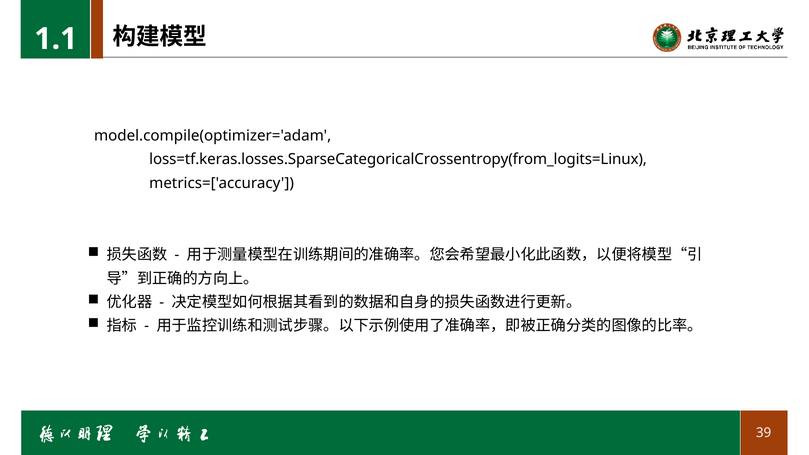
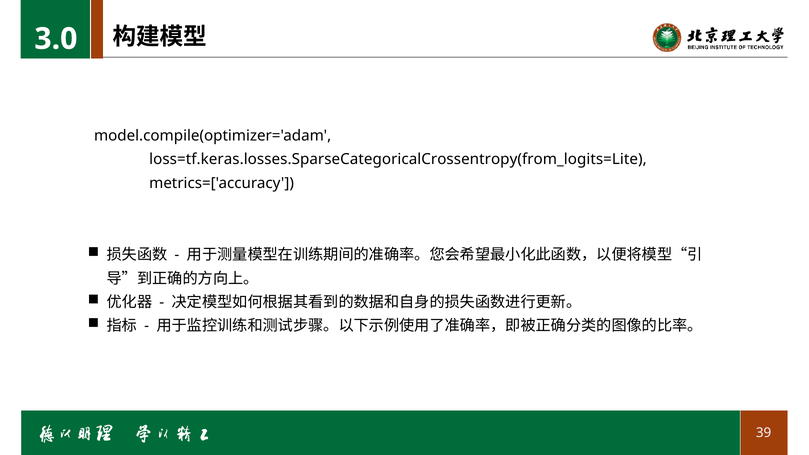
1.1: 1.1 -> 3.0 (56, 39)
loss=tf.keras.losses.SparseCategoricalCrossentropy(from_logits=Linux: loss=tf.keras.losses.SparseCategoricalCrossentropy(from_logits=Linux -> loss=tf.keras.losses.SparseCategoricalCrossentropy(from_logits=Lite (398, 159)
